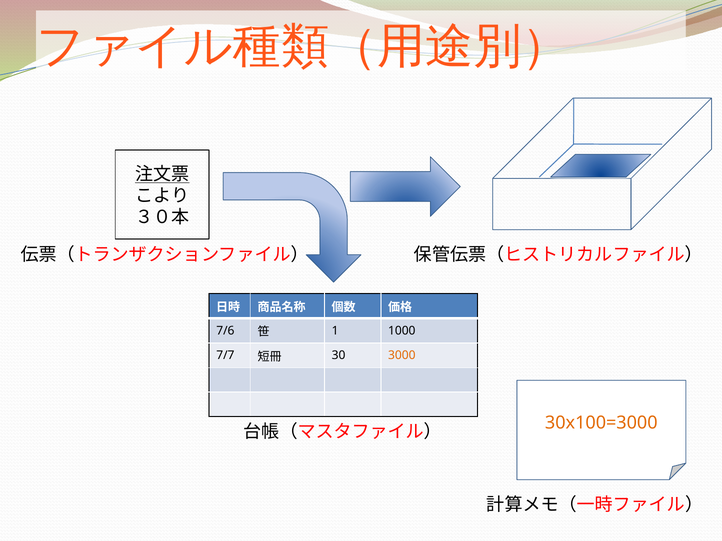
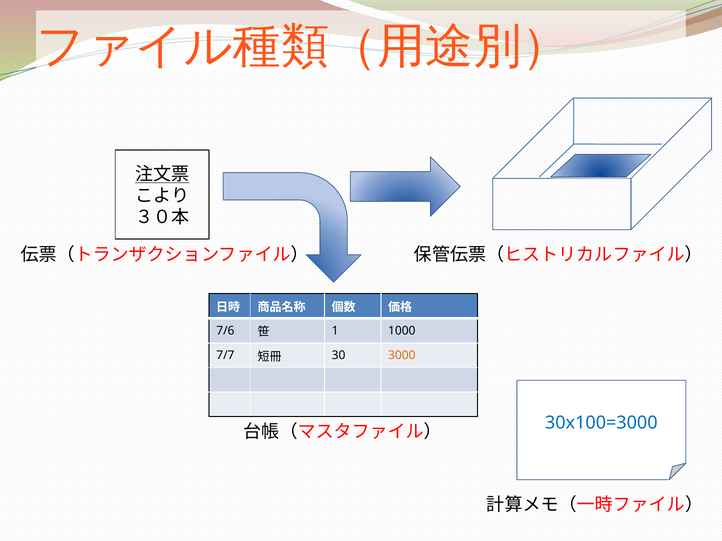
30x100=3000 colour: orange -> blue (601, 423)
